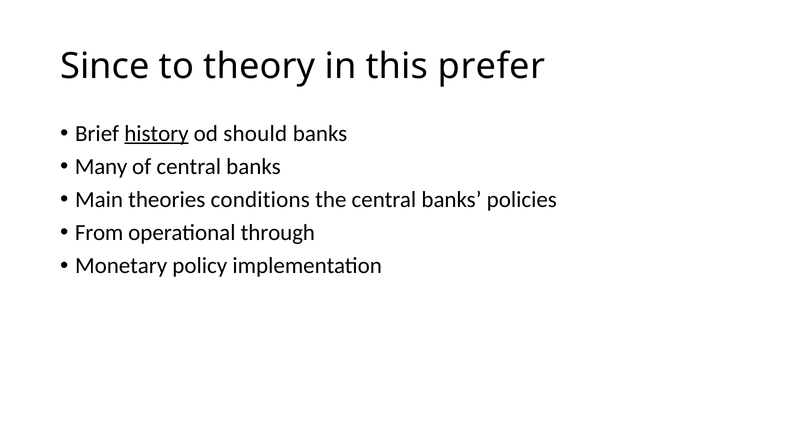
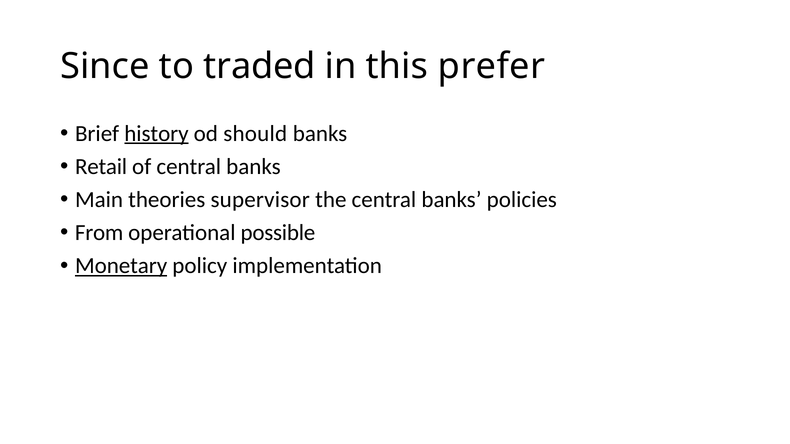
theory: theory -> traded (260, 66)
Many: Many -> Retail (101, 167)
conditions: conditions -> supervisor (260, 200)
through: through -> possible (278, 233)
Monetary underline: none -> present (121, 266)
